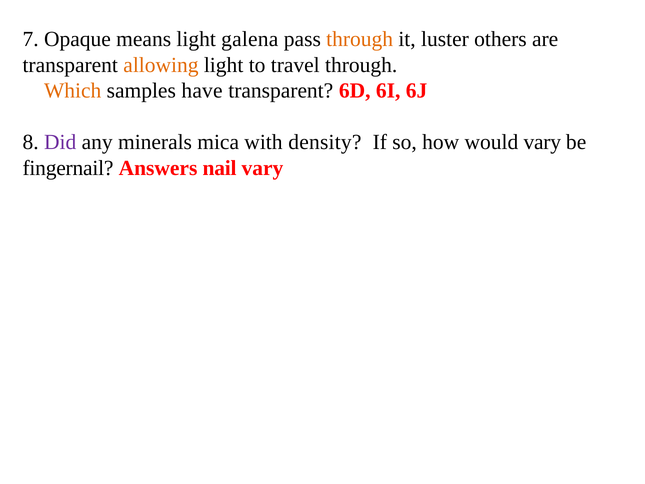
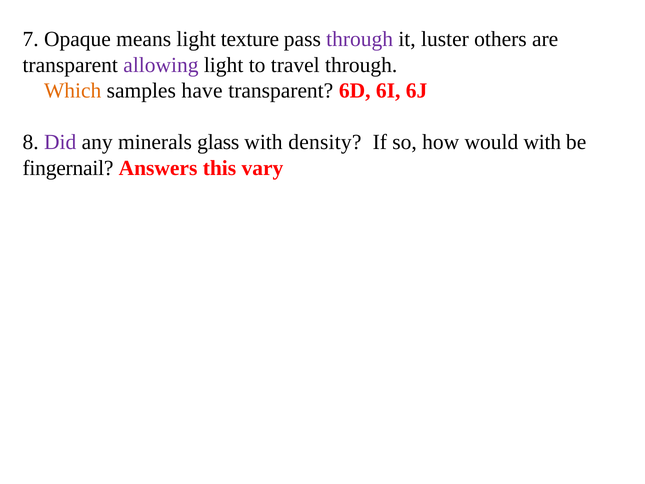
galena: galena -> texture (250, 39)
through colour: orange -> purple (360, 39)
allowing colour: orange -> purple (161, 65)
mica: mica -> glass (218, 142)
would vary: vary -> with (542, 142)
nail: nail -> this (219, 168)
